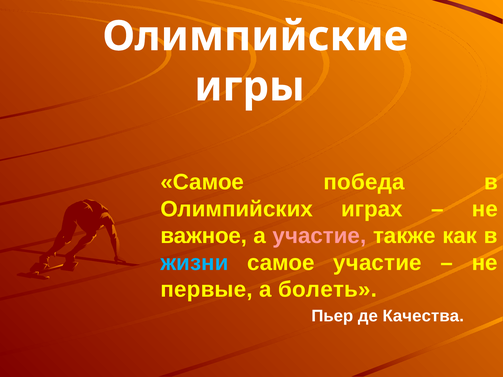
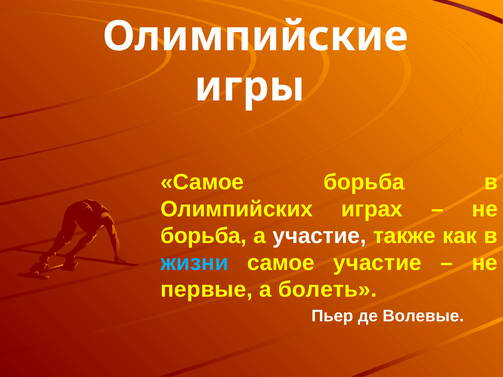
Самое победа: победа -> борьба (364, 182)
важное: важное -> борьба (204, 236)
участие colour: pink -> white (319, 236)
Качества: Качества -> Волевые (423, 316)
